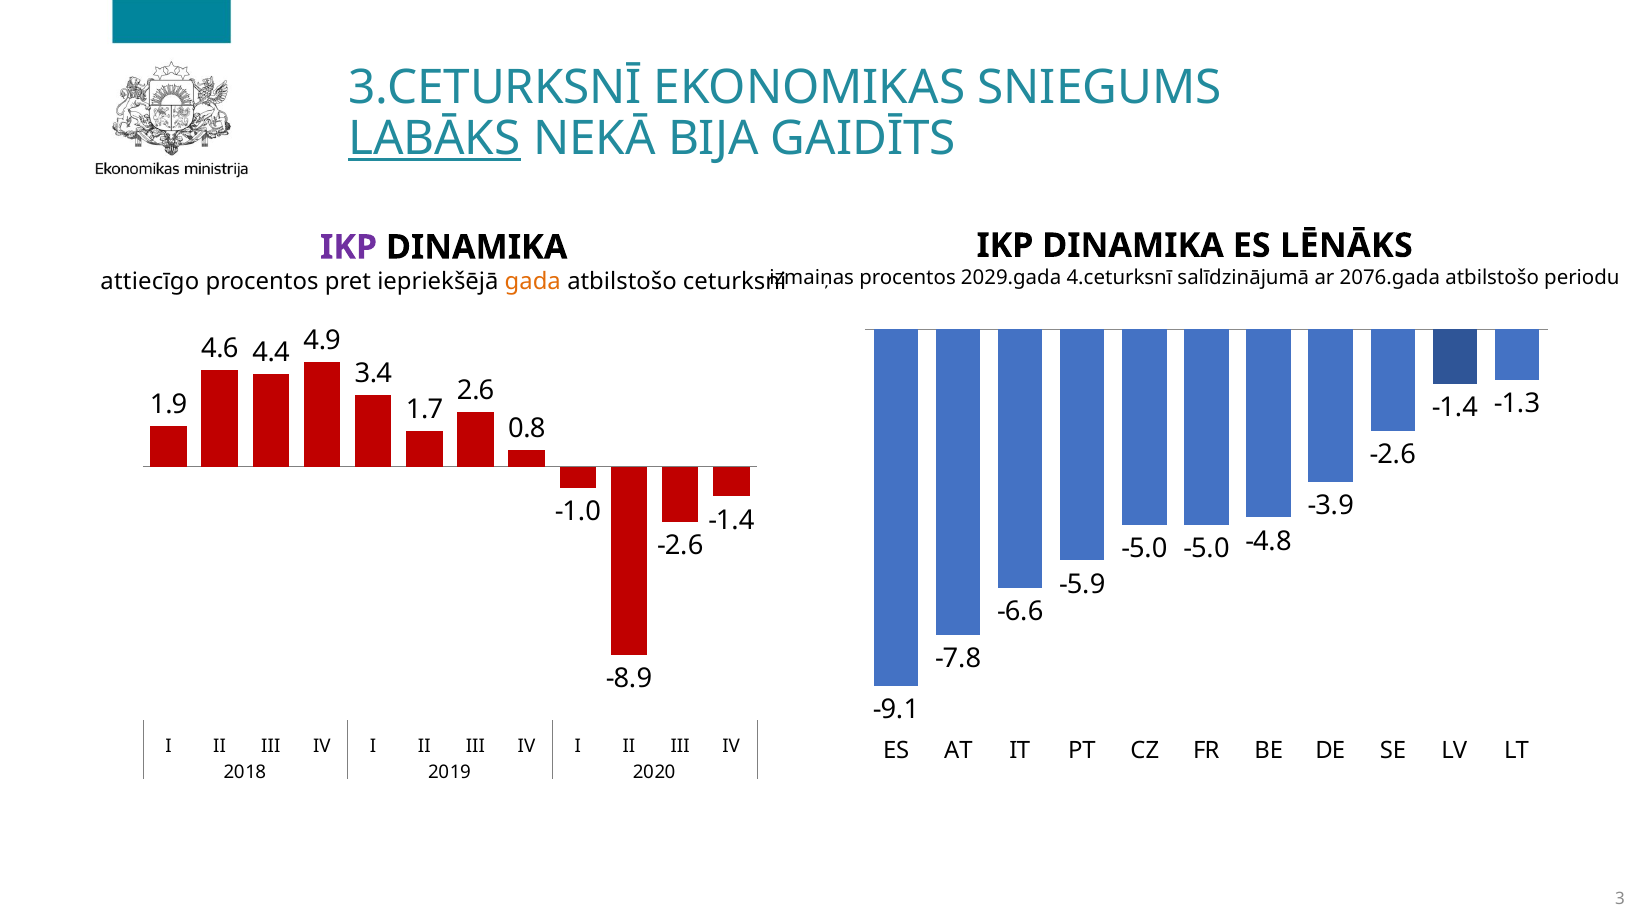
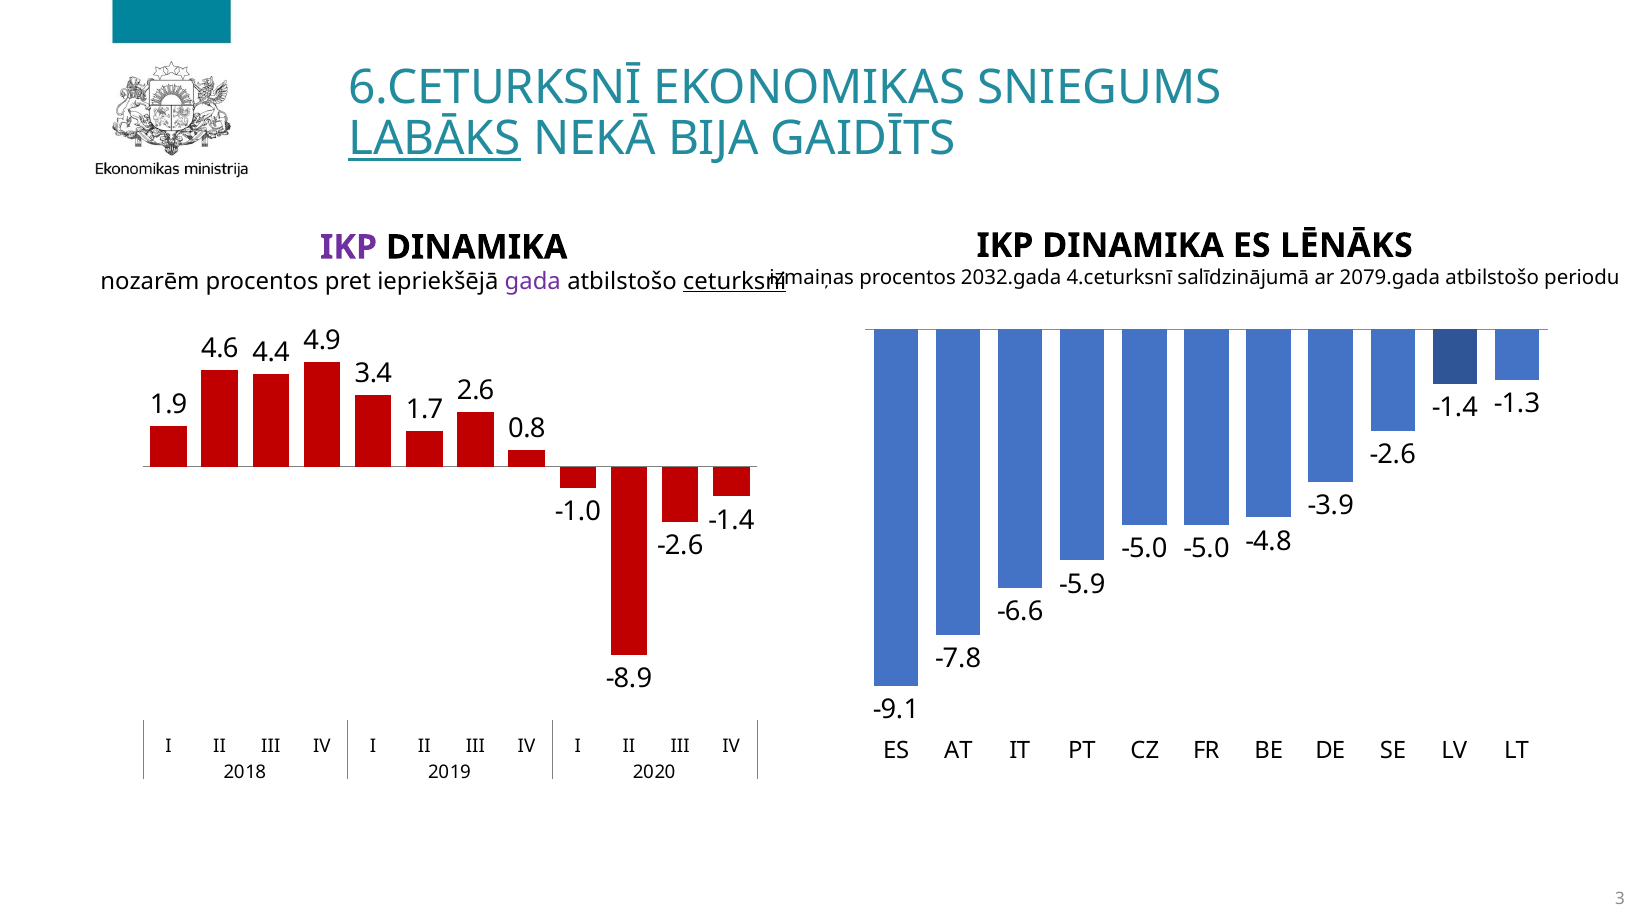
3.CETURKSNĪ: 3.CETURKSNĪ -> 6.CETURKSNĪ (495, 87)
2029.gada: 2029.gada -> 2032.gada (1011, 277)
2076.gada: 2076.gada -> 2079.gada (1390, 277)
attiecīgo: attiecīgo -> nozarēm (150, 281)
gada colour: orange -> purple (533, 281)
ceturksni underline: none -> present (735, 281)
